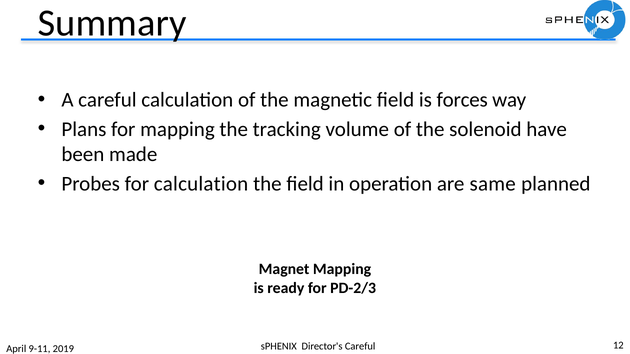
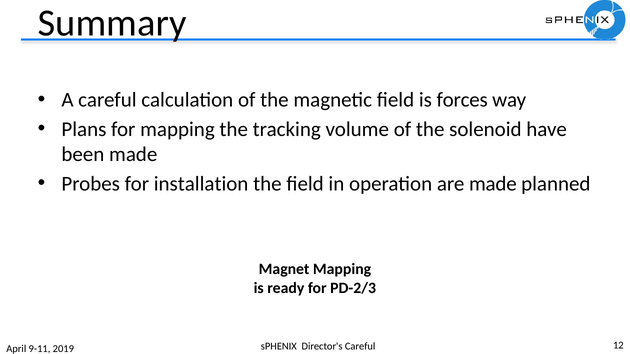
for calculation: calculation -> installation (201, 184)
are same: same -> made (493, 184)
